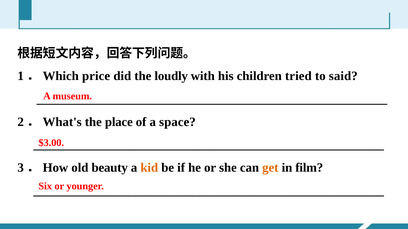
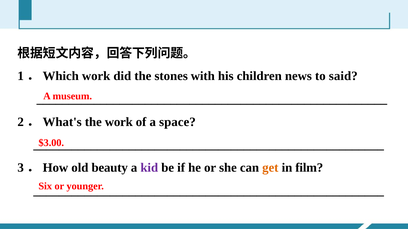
price: price -> work (96, 76)
loudly: loudly -> stones (171, 76)
tried: tried -> news (298, 76)
the place: place -> work (119, 122)
kid colour: orange -> purple (149, 168)
